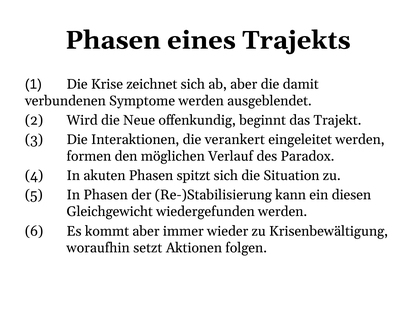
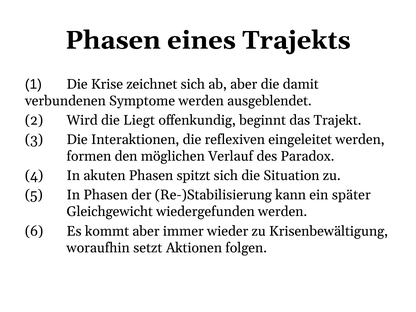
Neue: Neue -> Liegt (139, 120)
verankert: verankert -> reflexiven (235, 140)
diesen: diesen -> später (351, 195)
